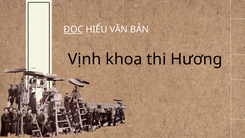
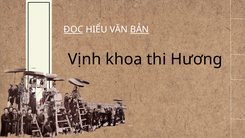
BẢN underline: none -> present (140, 29)
